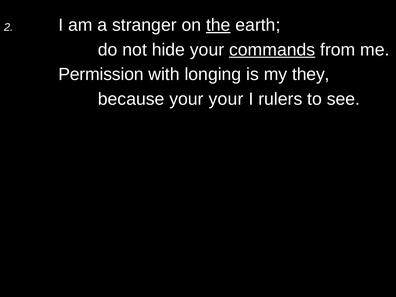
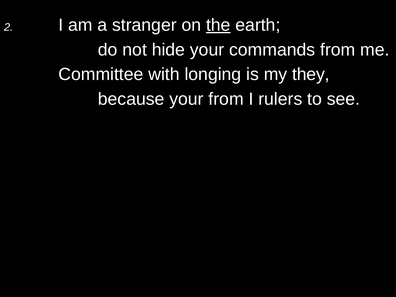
commands underline: present -> none (272, 50)
Permission: Permission -> Committee (101, 74)
your your: your -> from (226, 99)
